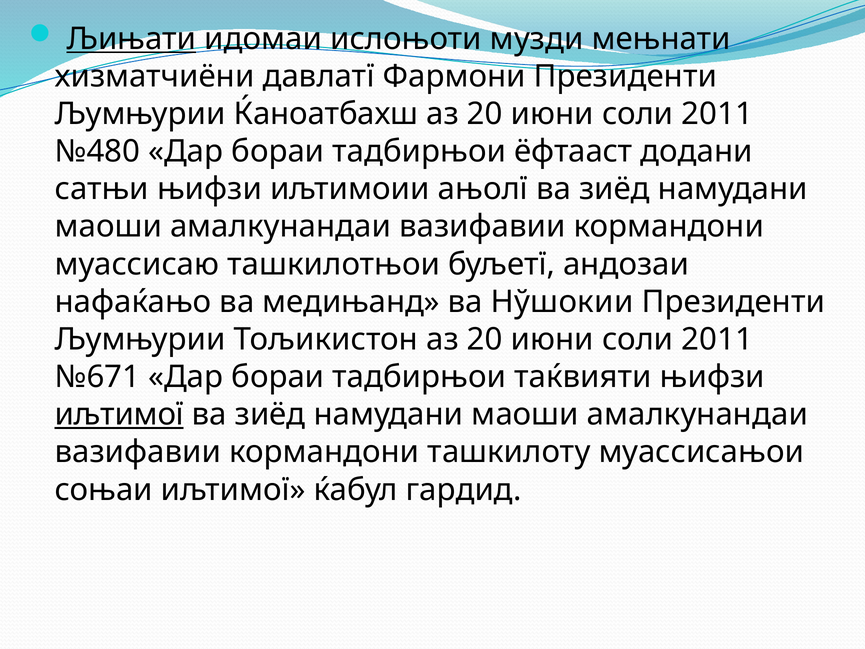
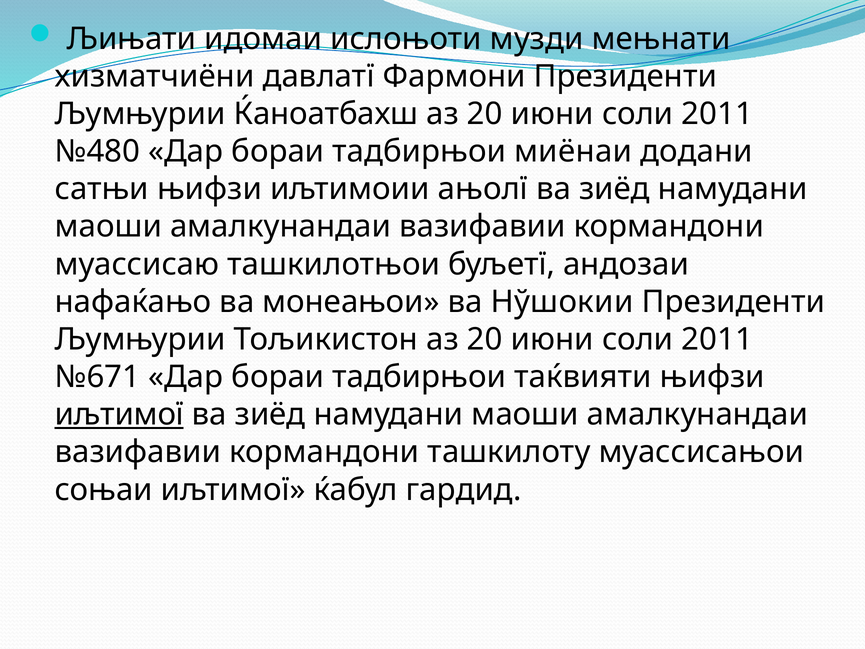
Љињати underline: present -> none (131, 39)
ёфтааст: ёфтааст -> миёнаи (573, 151)
медињанд: медињанд -> монеањои (351, 302)
